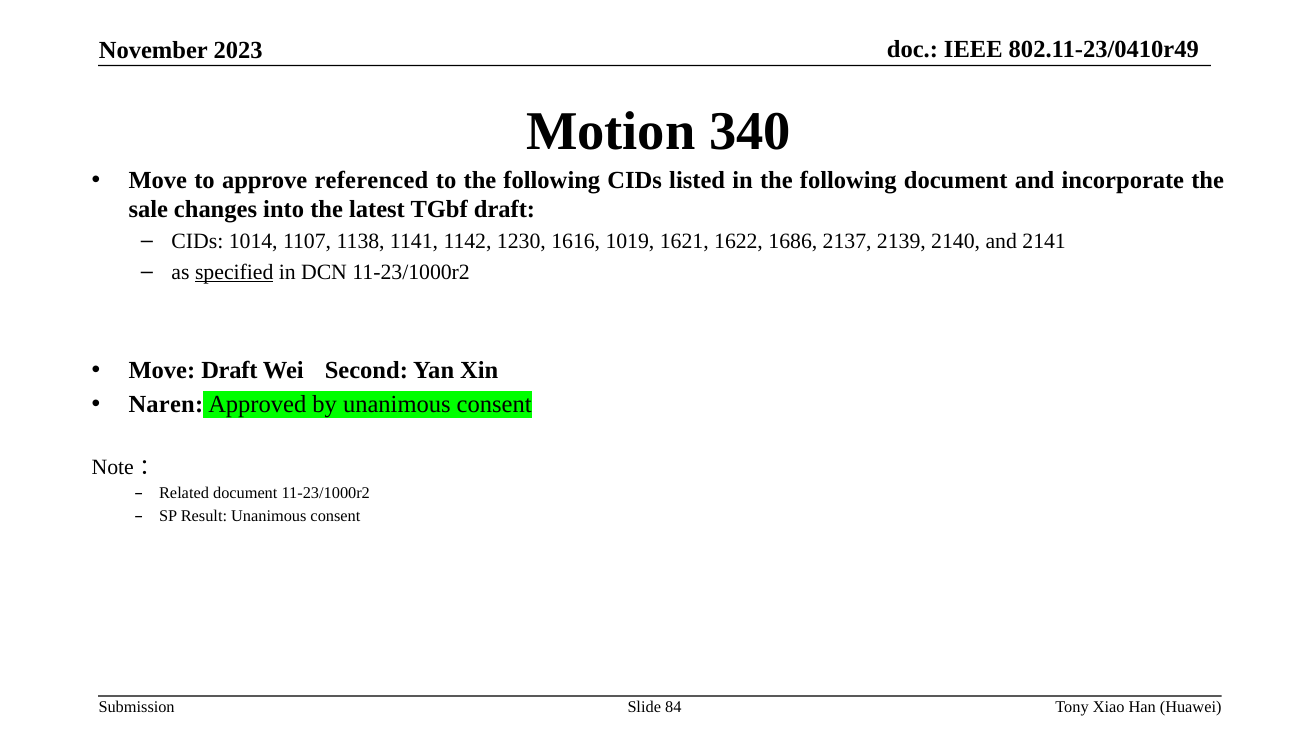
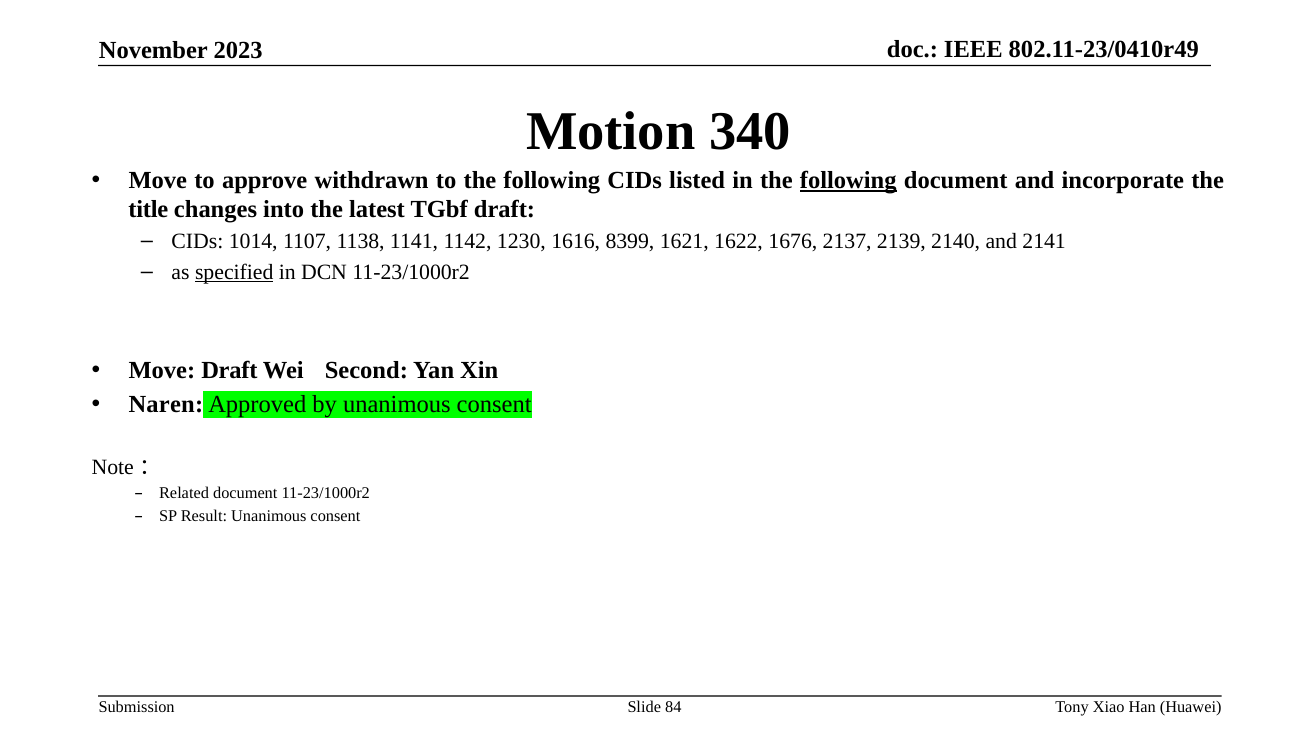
referenced: referenced -> withdrawn (372, 180)
following underline: none -> present (848, 180)
sale: sale -> title (148, 210)
1019: 1019 -> 8399 (630, 242)
1686: 1686 -> 1676 (793, 242)
